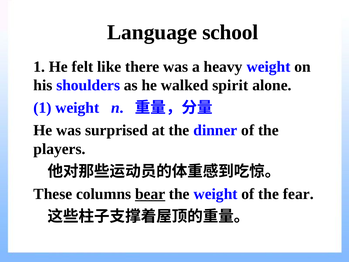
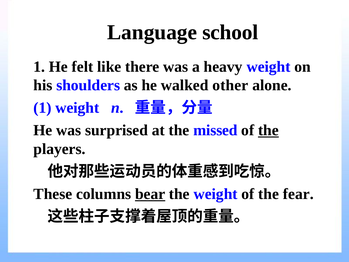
spirit: spirit -> other (230, 85)
dinner: dinner -> missed (215, 130)
the underline: none -> present (268, 130)
